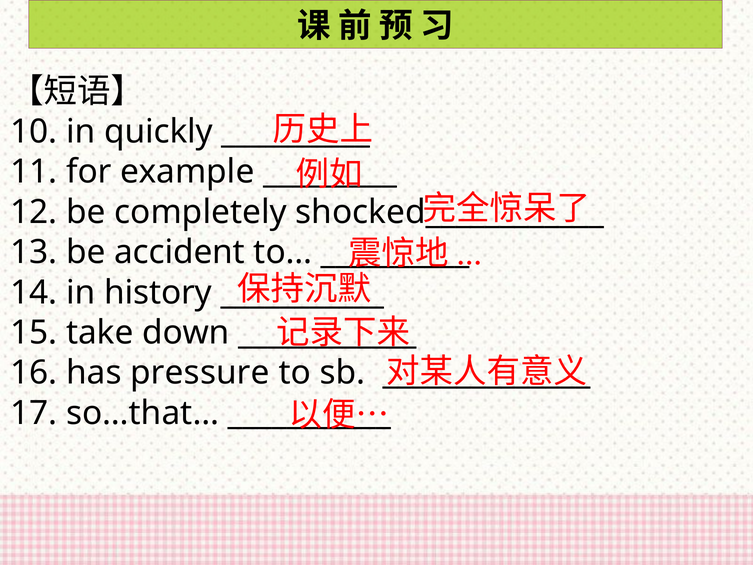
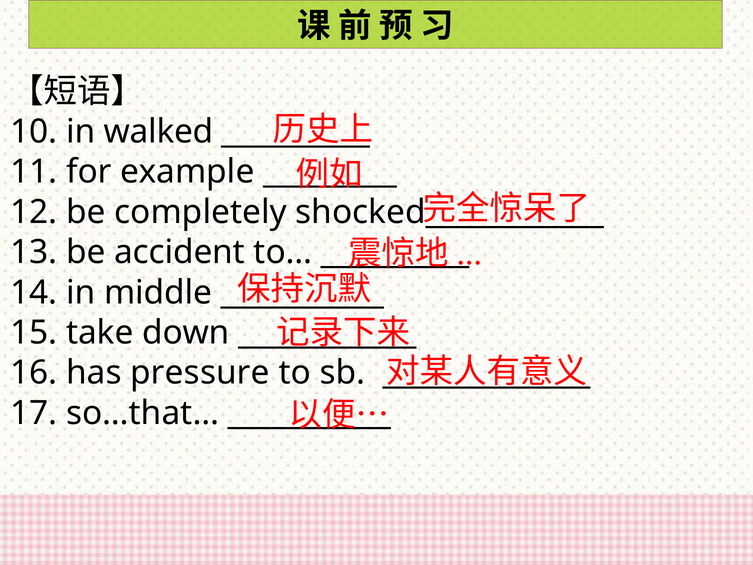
quickly: quickly -> walked (159, 132)
history: history -> middle (158, 292)
